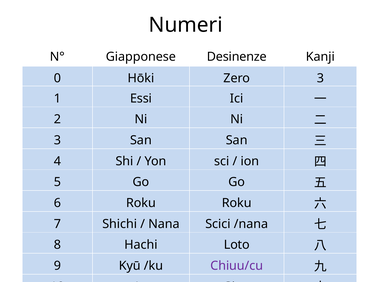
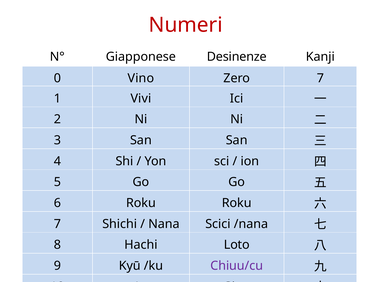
Numeri colour: black -> red (186, 25)
Hōki: Hōki -> Vino (141, 78)
Zero 3: 3 -> 7 (320, 78)
Essi: Essi -> Vivi (141, 98)
